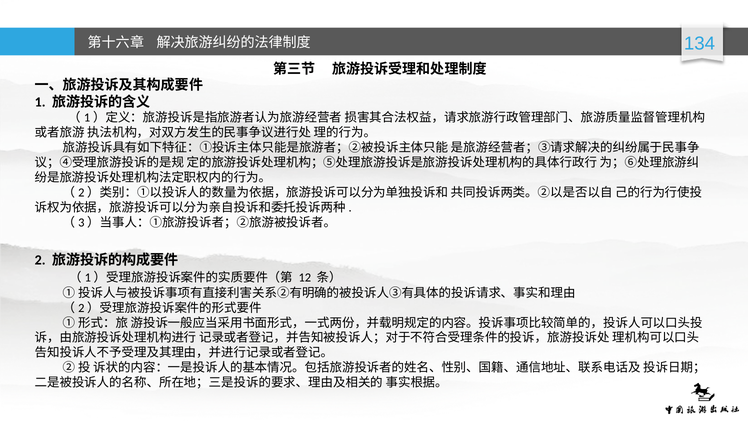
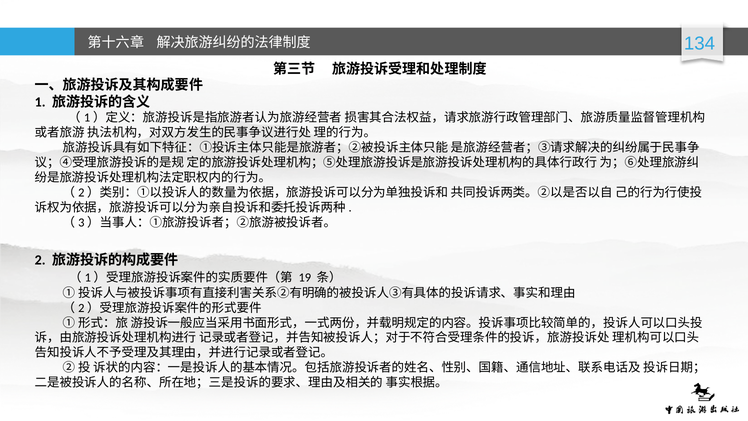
12: 12 -> 19 (305, 278)
